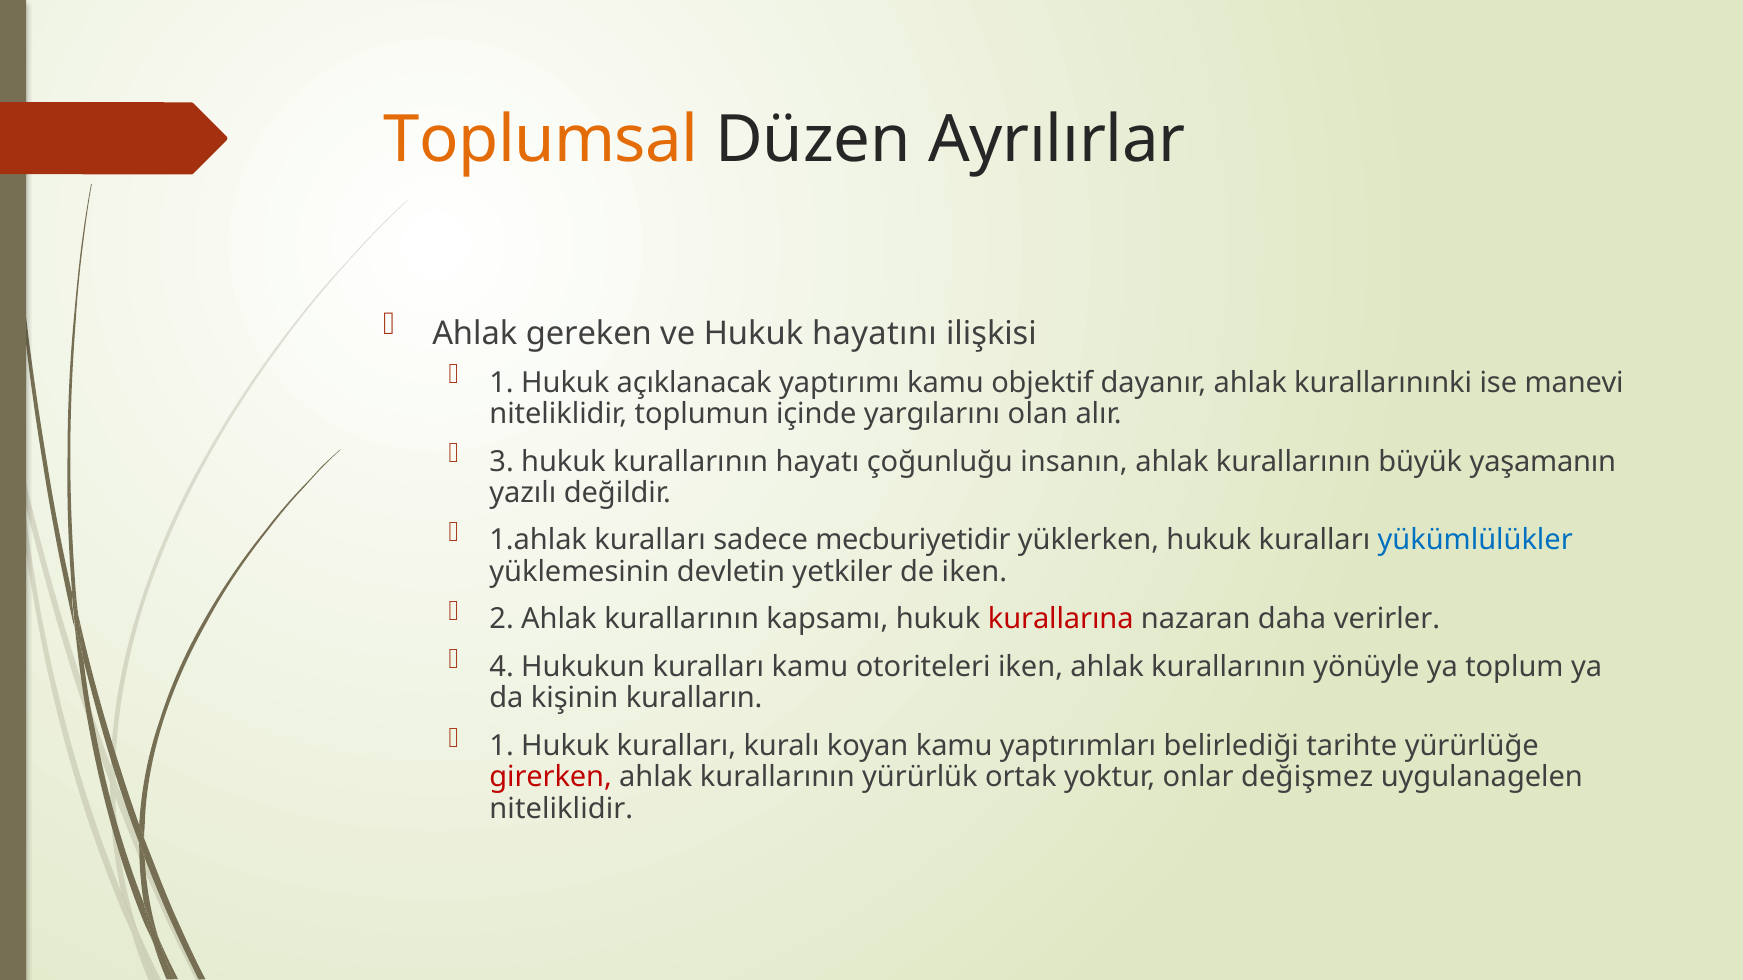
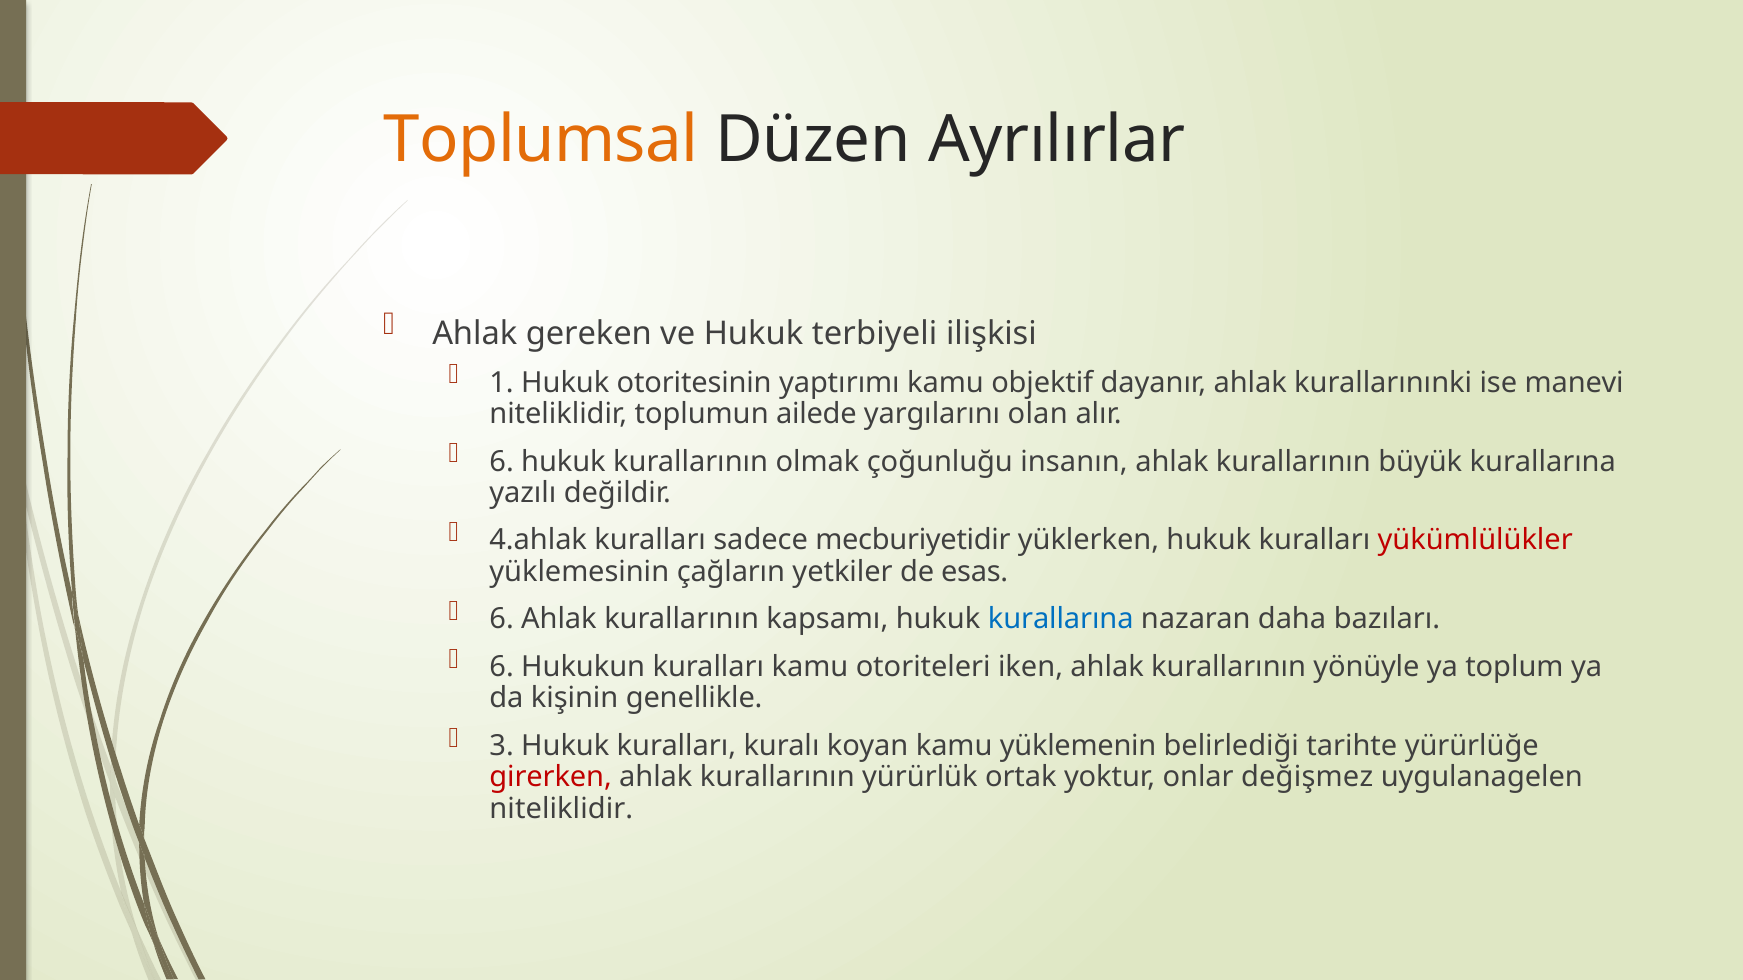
hayatını: hayatını -> terbiyeli (875, 333)
açıklanacak: açıklanacak -> otoritesinin (694, 383)
içinde: içinde -> ailede (816, 414)
3: 3 -> 6 (502, 462)
hayatı: hayatı -> olmak (817, 462)
büyük yaşamanın: yaşamanın -> kurallarına (1543, 462)
1.ahlak: 1.ahlak -> 4.ahlak (538, 541)
yükümlülükler colour: blue -> red (1475, 541)
devletin: devletin -> çağların (731, 572)
de iken: iken -> esas (975, 572)
2: 2 -> 6 (502, 620)
kurallarına colour: red -> blue (1061, 620)
verirler: verirler -> bazıları (1387, 620)
4: 4 -> 6 (502, 667)
kuralların: kuralların -> genellikle (694, 699)
1: 1 -> 3 (502, 746)
yaptırımları: yaptırımları -> yüklemenin (1078, 746)
